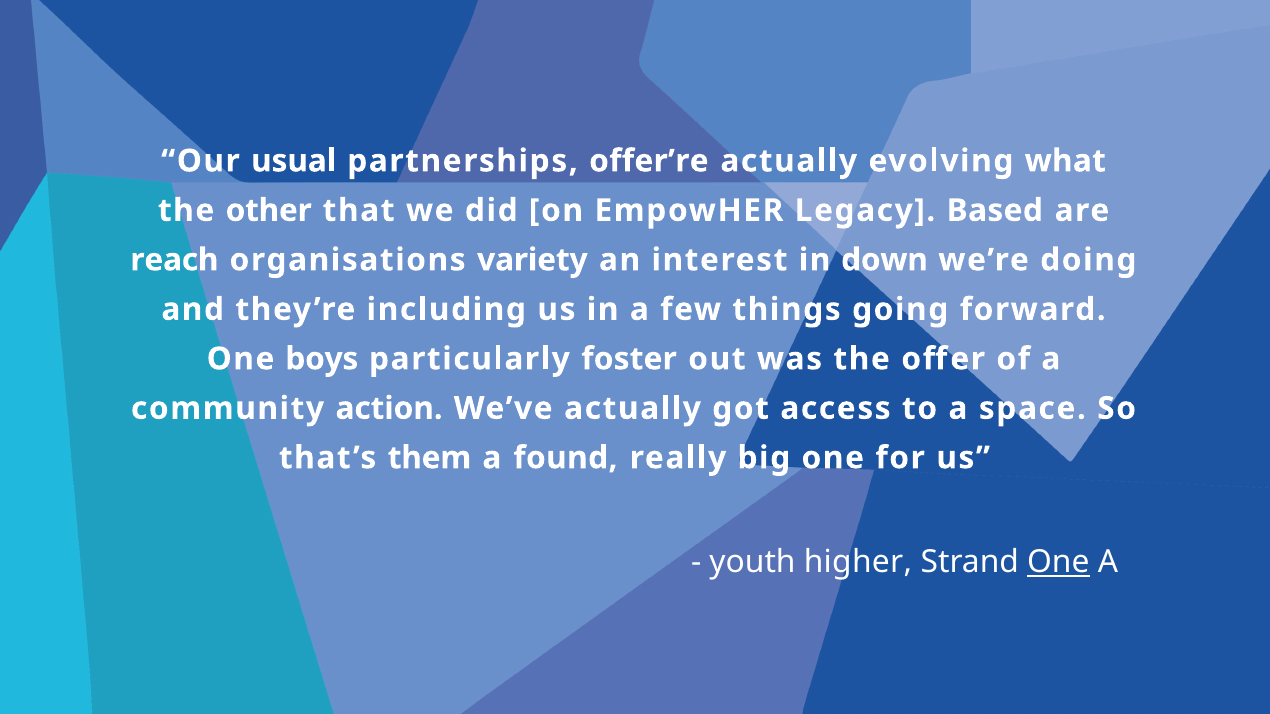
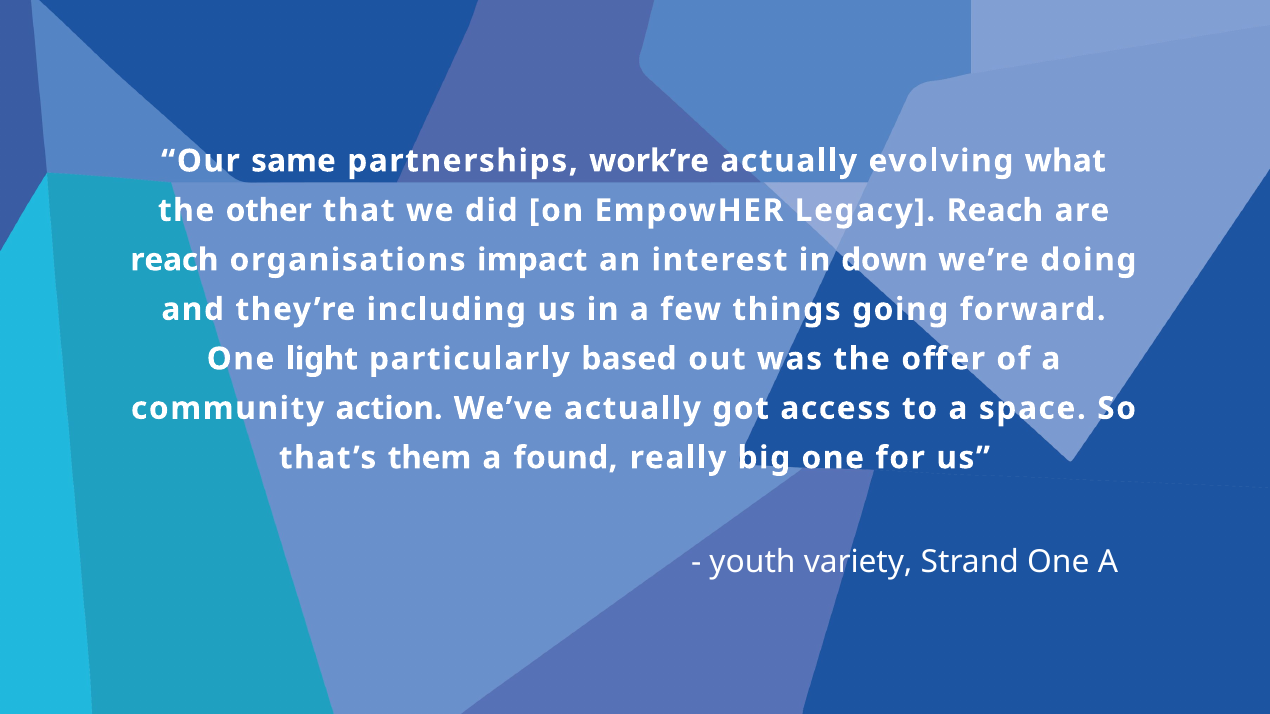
usual: usual -> same (294, 161)
offer’re: offer’re -> work’re (649, 161)
Legacy Based: Based -> Reach (995, 211)
variety: variety -> impact (532, 260)
boys: boys -> light (322, 359)
foster: foster -> based (629, 359)
higher: higher -> variety (858, 563)
One underline: present -> none (1058, 563)
